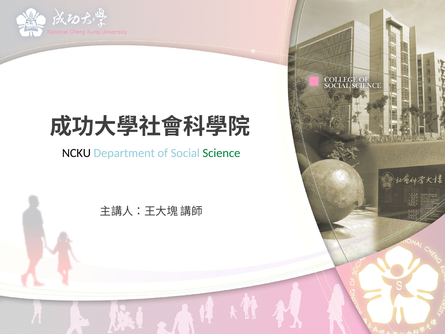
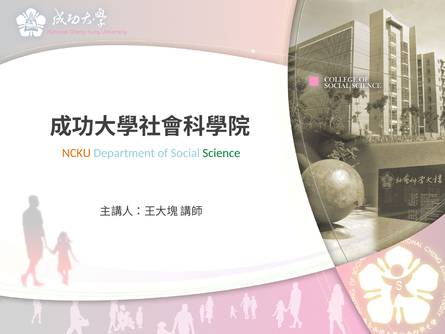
NCKU colour: black -> orange (76, 153)
